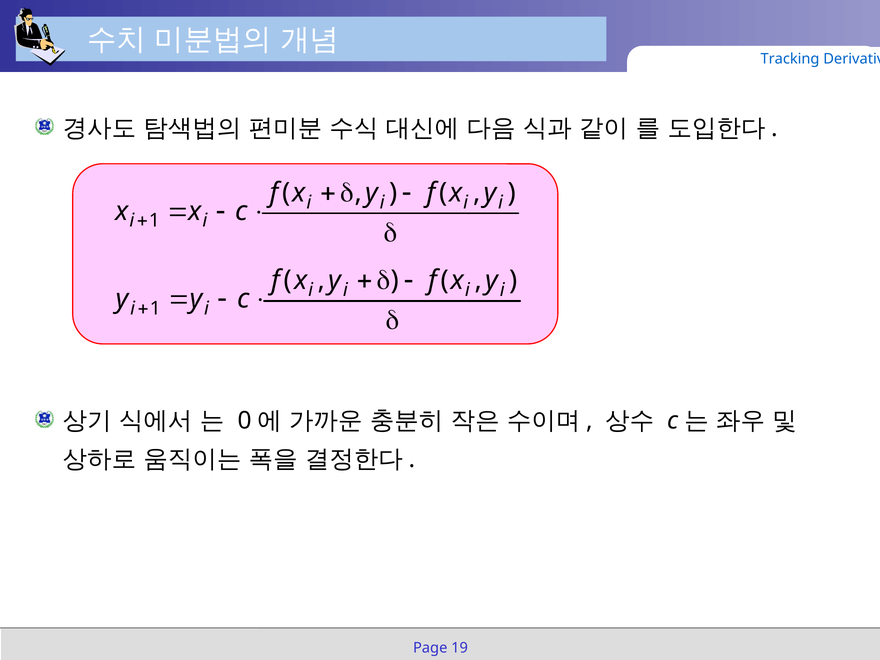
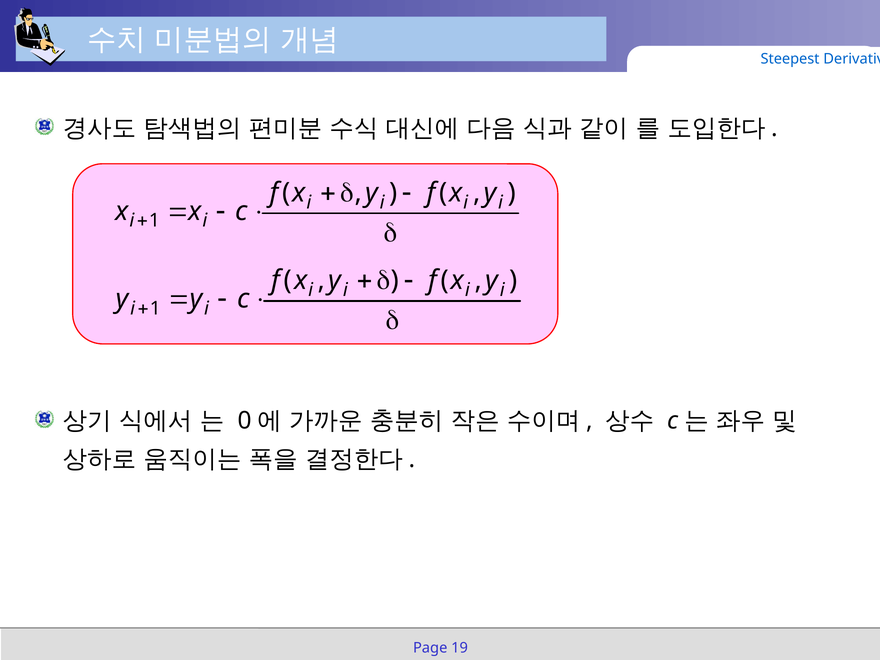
Tracking: Tracking -> Steepest (790, 59)
